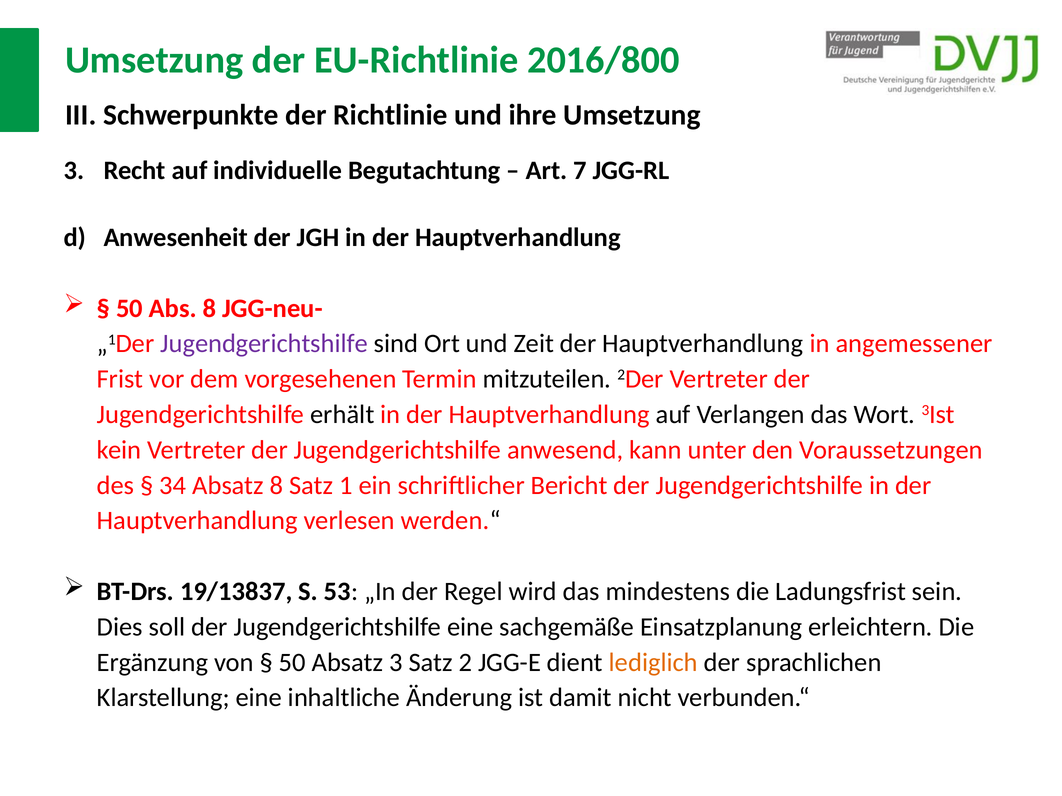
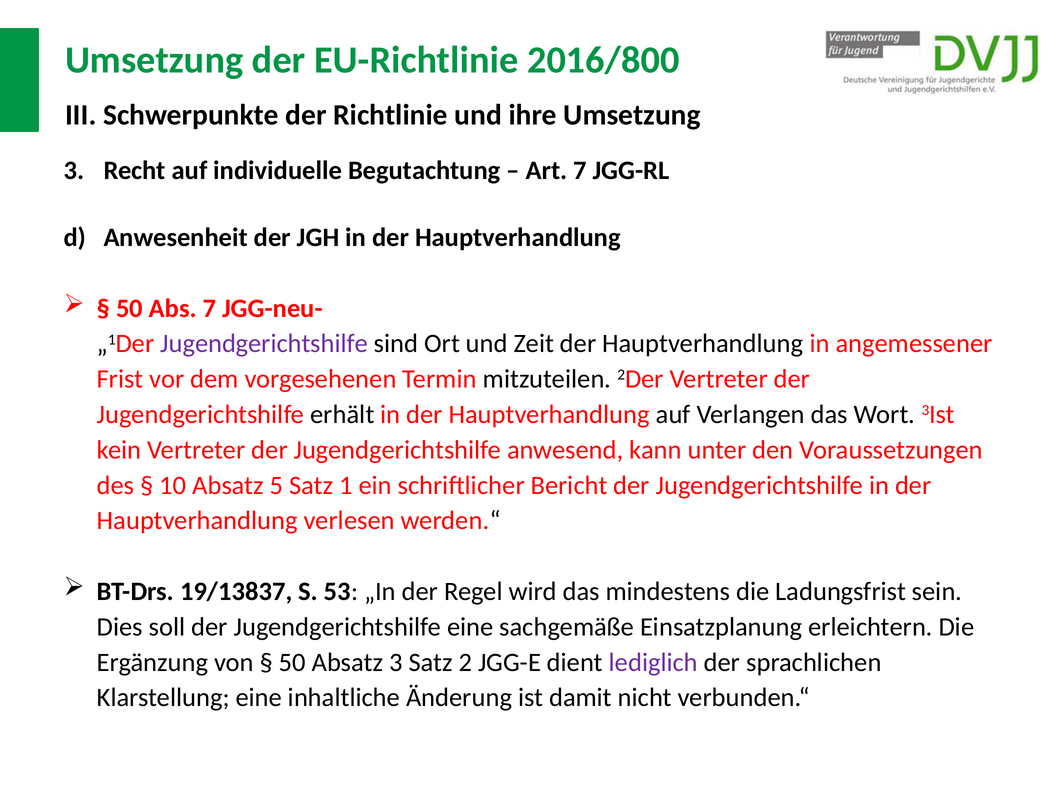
Abs 8: 8 -> 7 (209, 309)
34: 34 -> 10 (173, 486)
Absatz 8: 8 -> 5 (277, 486)
lediglich colour: orange -> purple (653, 663)
